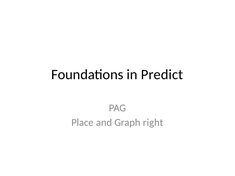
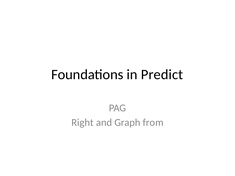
Place: Place -> Right (82, 123)
right: right -> from (153, 123)
